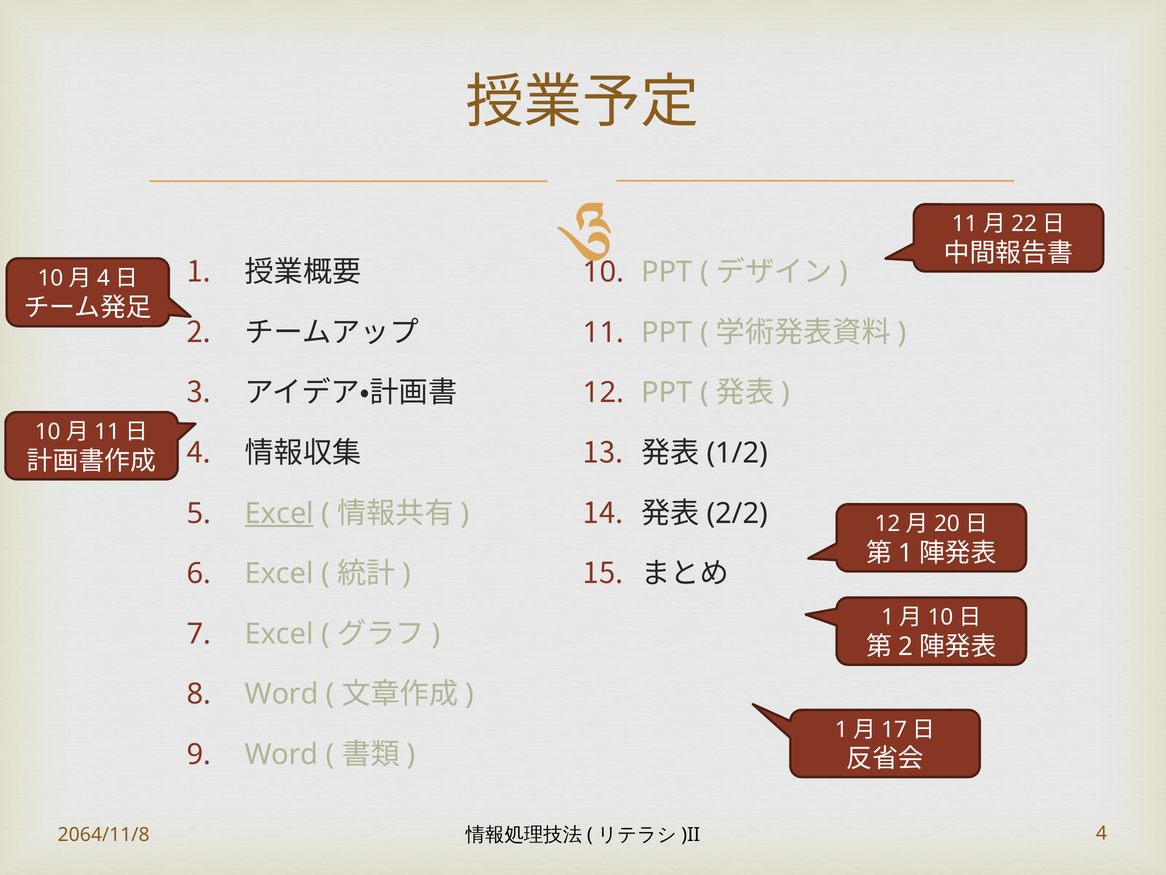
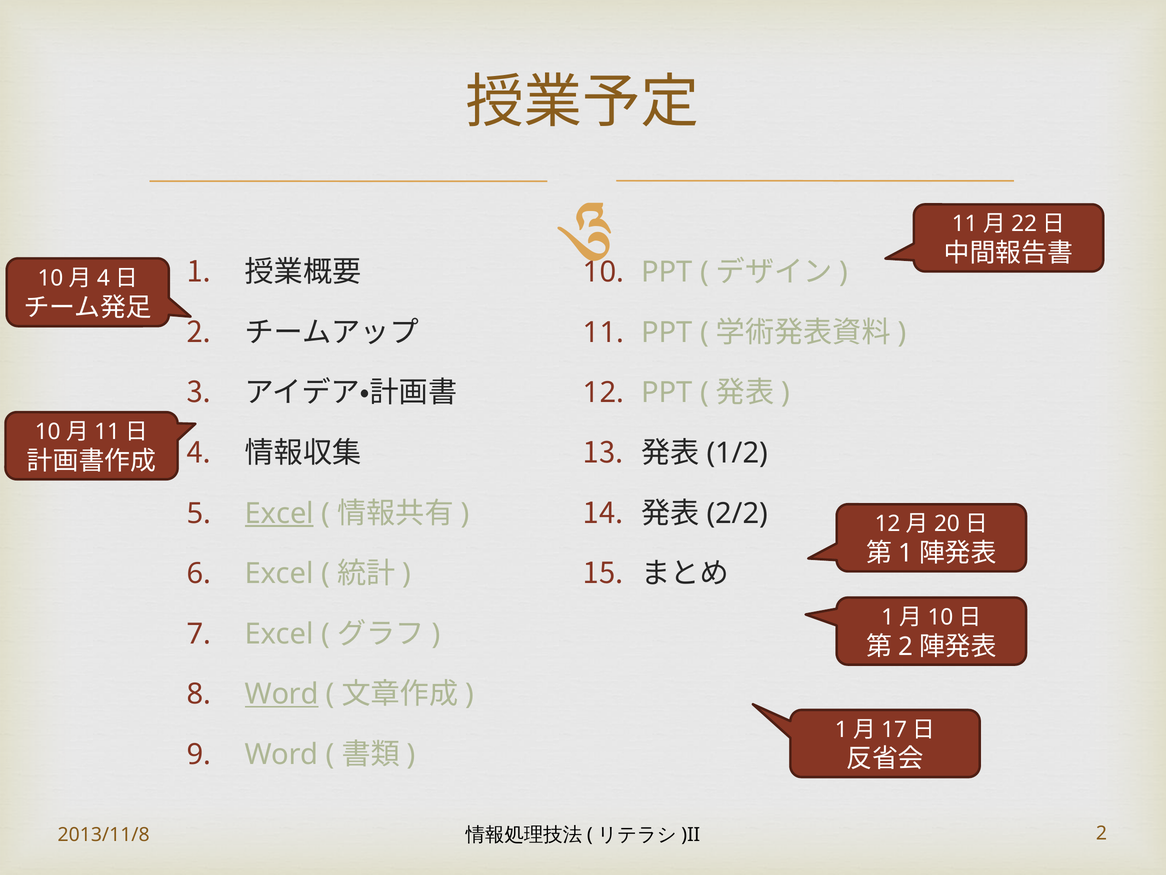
Word underline: none -> present (282, 694)
2064/11/8: 2064/11/8 -> 2013/11/8 (104, 835)
4: 4 -> 2 (1102, 833)
